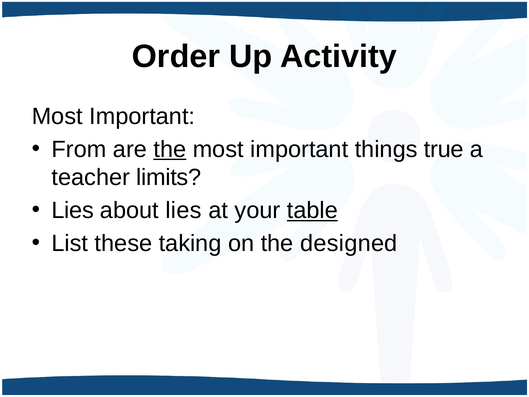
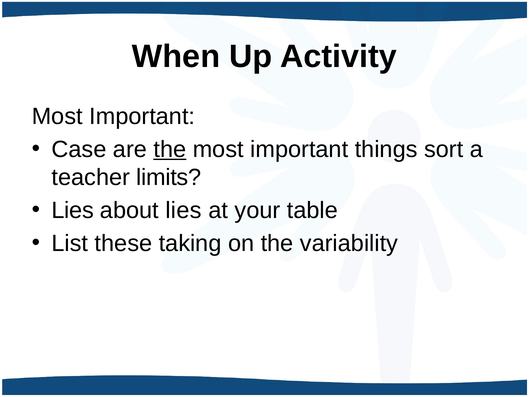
Order: Order -> When (176, 56)
From: From -> Case (79, 149)
true: true -> sort (444, 149)
table underline: present -> none (312, 210)
designed: designed -> variability (349, 243)
